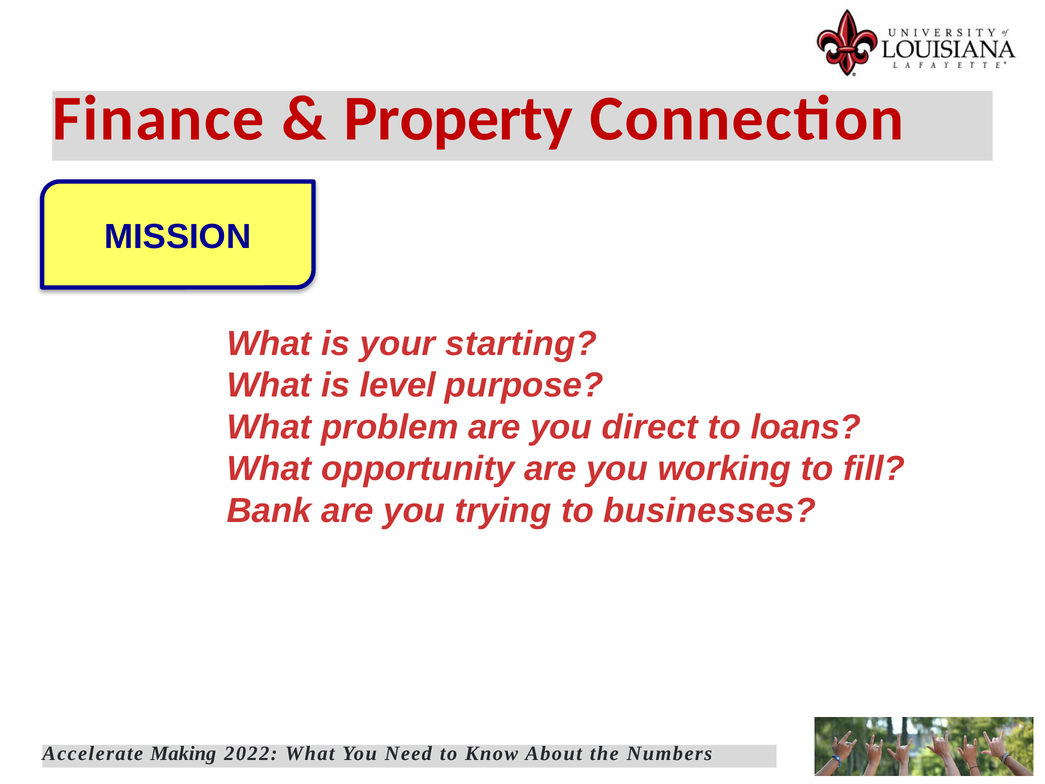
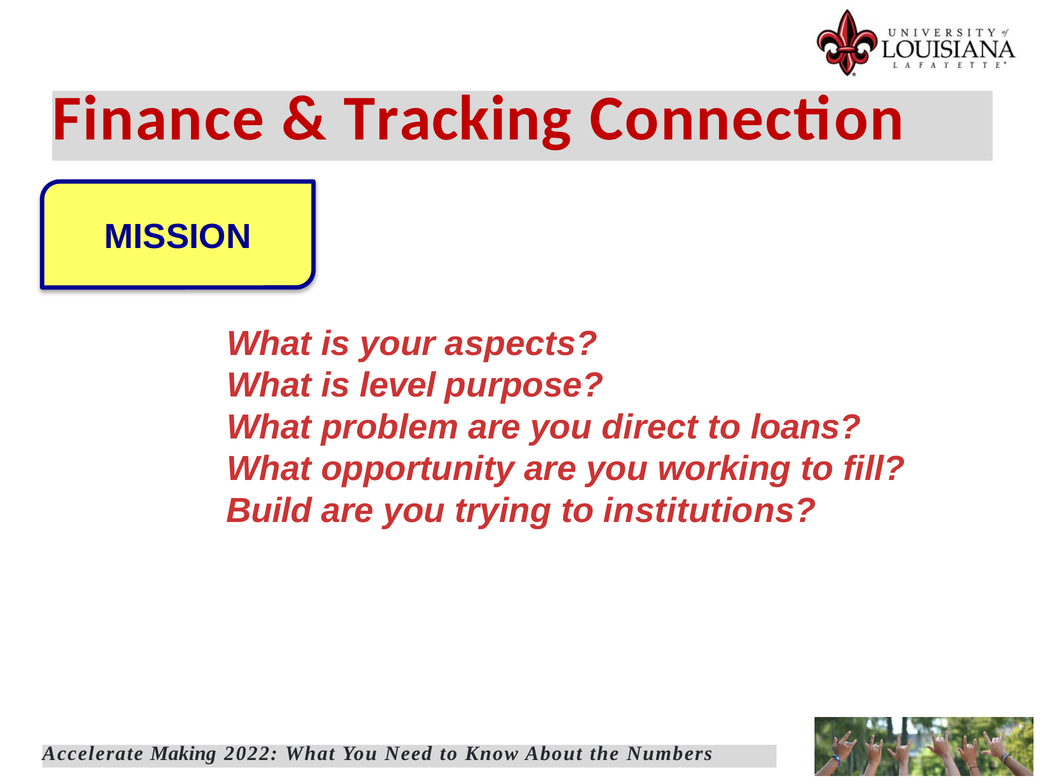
Property: Property -> Tracking (458, 119)
starting: starting -> aspects (521, 343)
Bank: Bank -> Build (269, 511)
businesses: businesses -> institutions (710, 511)
